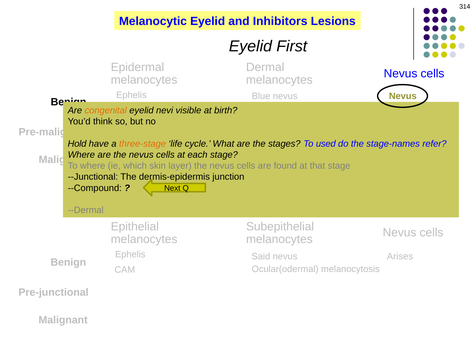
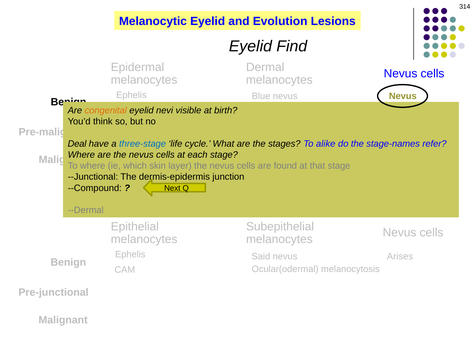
Inhibitors: Inhibitors -> Evolution (280, 21)
First: First -> Find (292, 46)
Hold: Hold -> Deal (77, 144)
three-stage colour: orange -> blue (143, 144)
used: used -> alike (326, 144)
